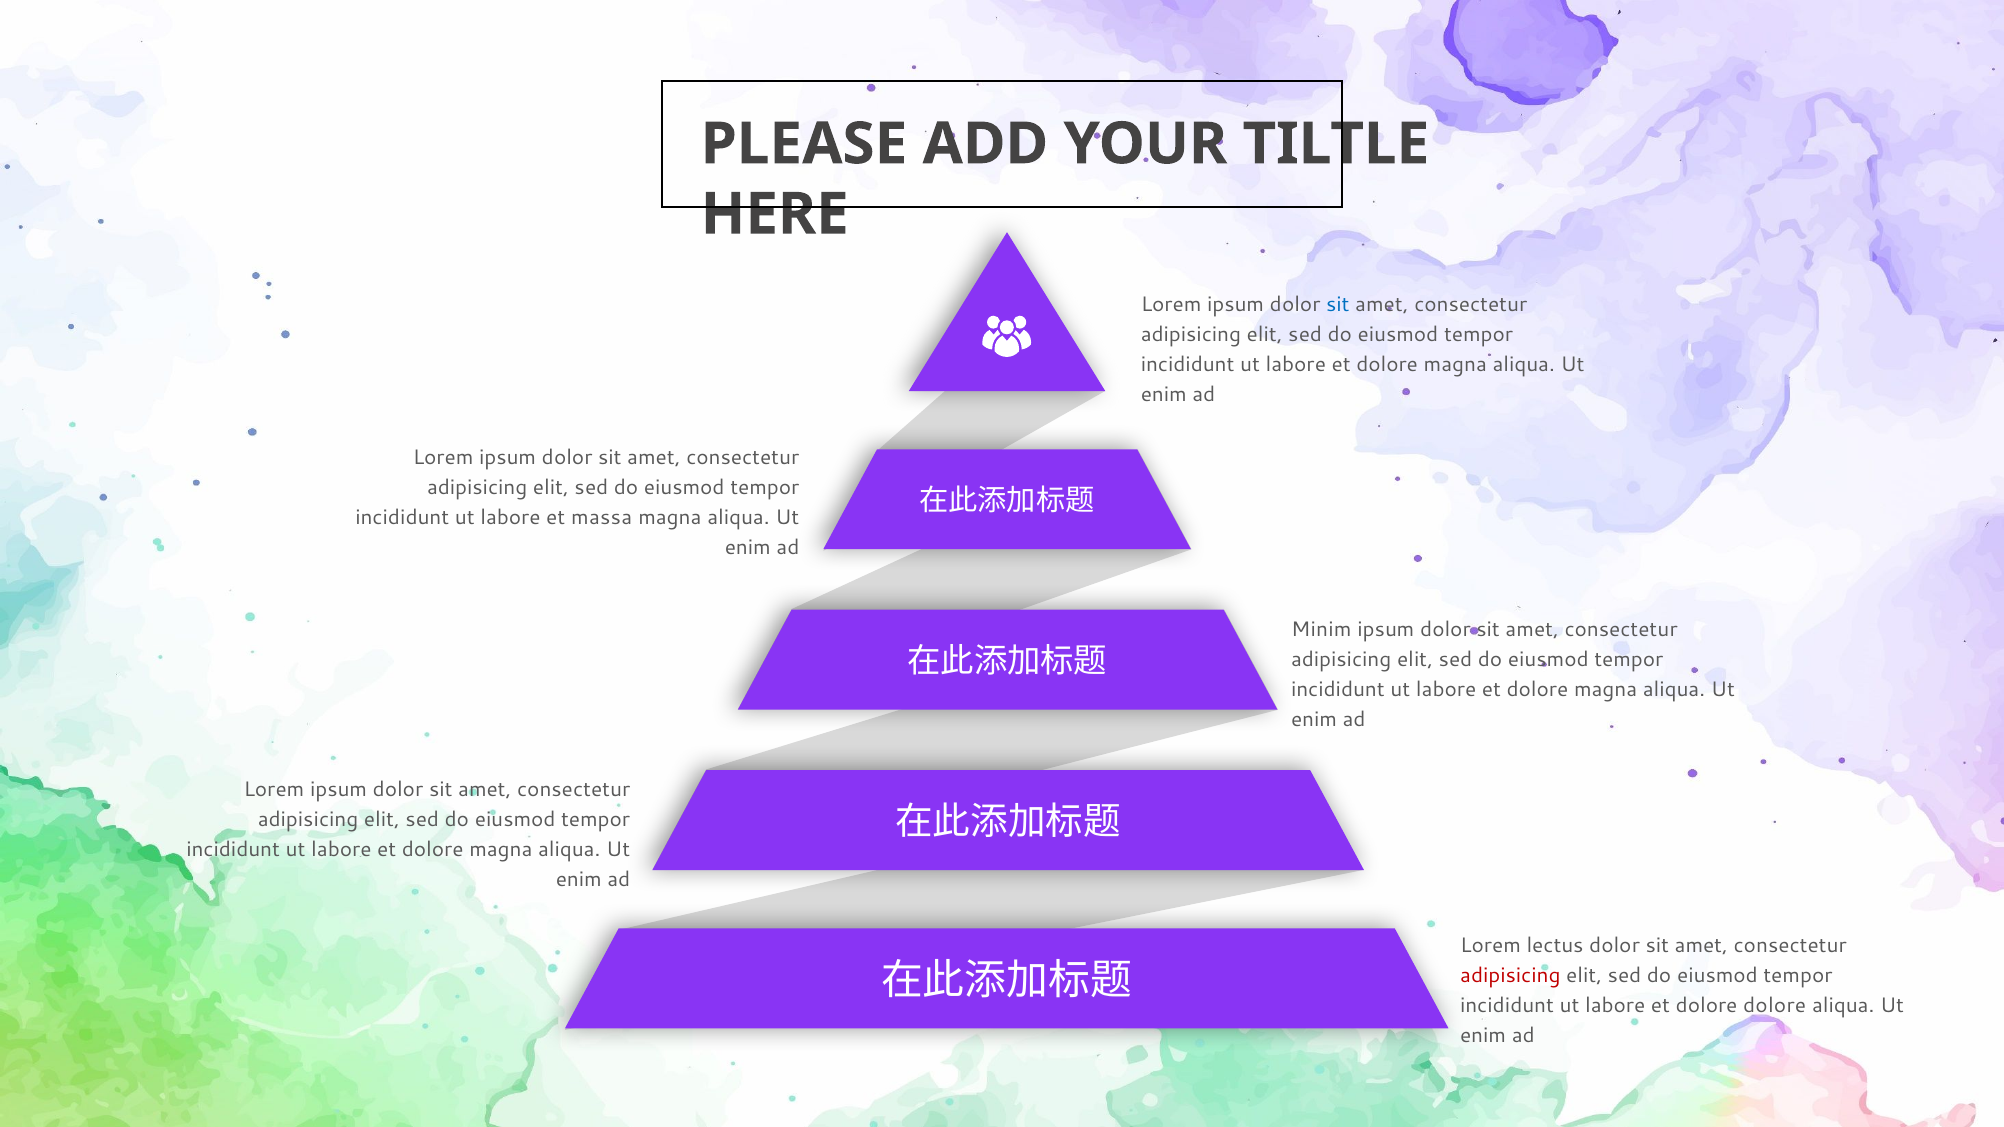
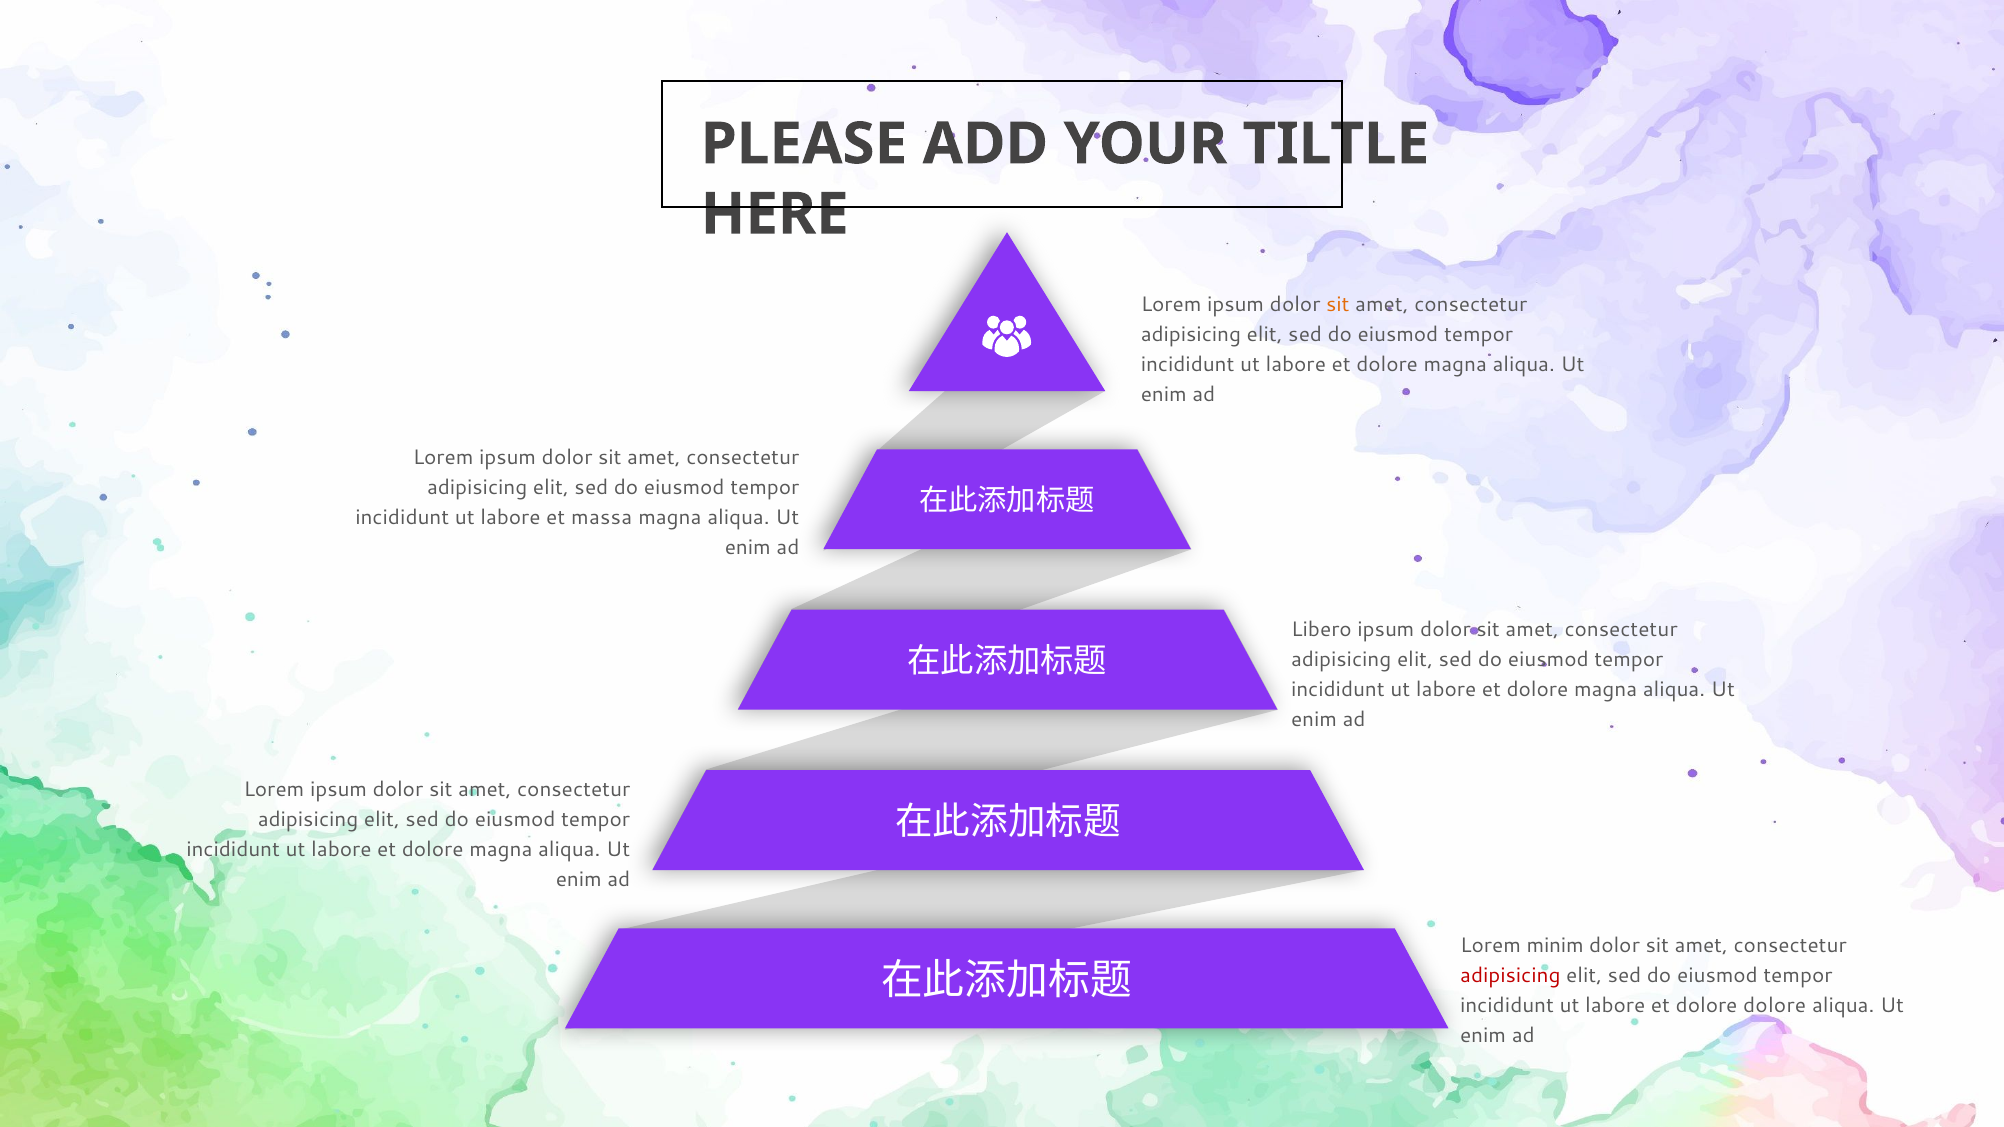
sit colour: blue -> orange (1338, 304)
Minim: Minim -> Libero (1321, 630)
lectus: lectus -> minim (1555, 946)
